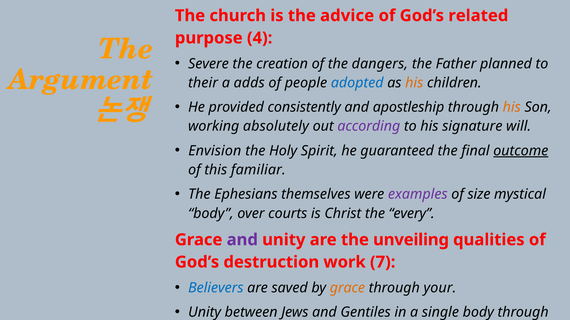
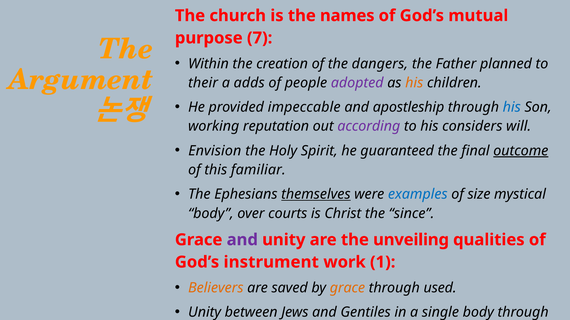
advice: advice -> names (347, 16)
related: related -> mutual (478, 16)
4: 4 -> 7 (260, 38)
Severe: Severe -> Within (208, 64)
adopted colour: blue -> purple (357, 83)
consistently: consistently -> impeccable (304, 107)
his colour: orange -> blue (512, 107)
absolutely: absolutely -> reputation (276, 127)
signature: signature -> considers (472, 127)
themselves underline: none -> present (316, 195)
examples colour: purple -> blue (418, 195)
every: every -> since (411, 214)
destruction: destruction -> instrument (271, 263)
7: 7 -> 1 (383, 263)
Believers colour: blue -> orange (216, 288)
your: your -> used (440, 288)
